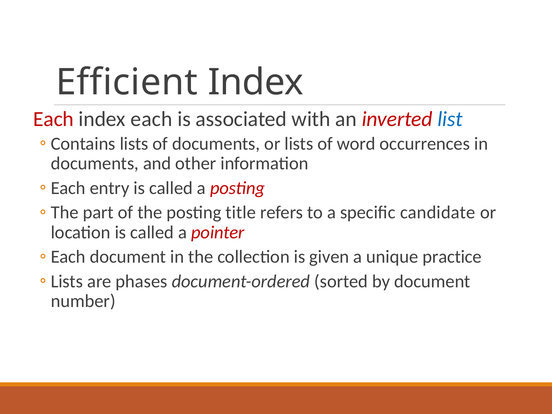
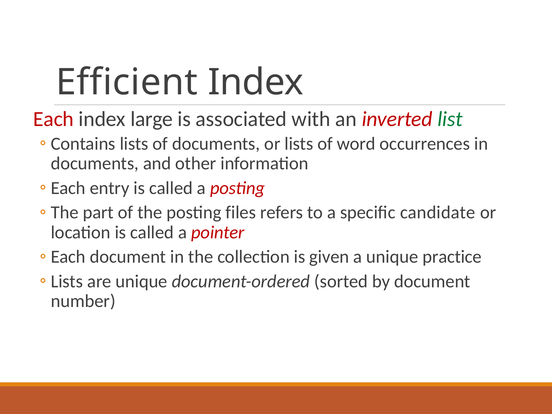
each: each -> large (152, 119)
list colour: blue -> green (450, 119)
title: title -> files (241, 213)
are phases: phases -> unique (141, 281)
